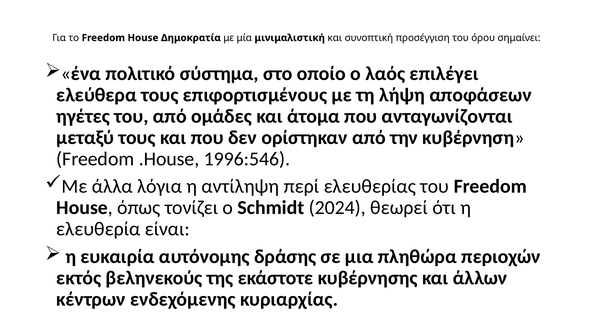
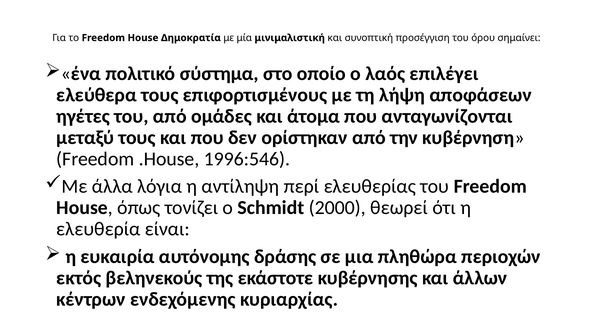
2024: 2024 -> 2000 (337, 208)
